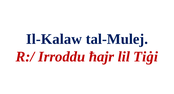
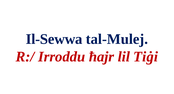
Il-Kalaw: Il-Kalaw -> Il-Sewwa (54, 39)
